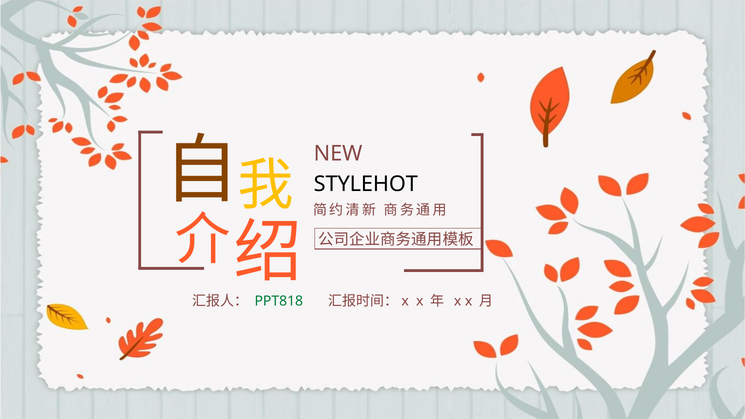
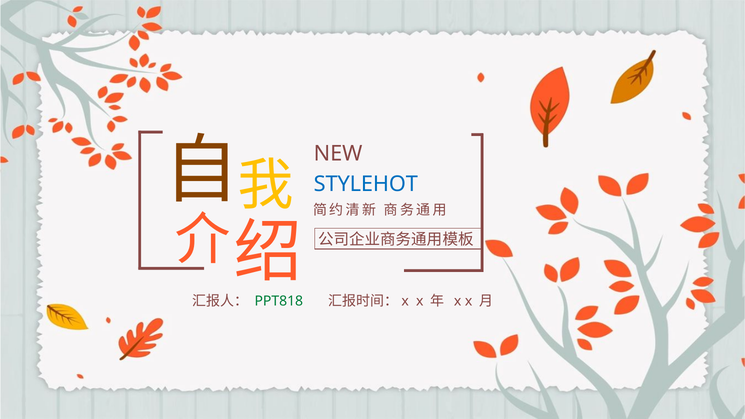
STYLEHOT colour: black -> blue (366, 184)
